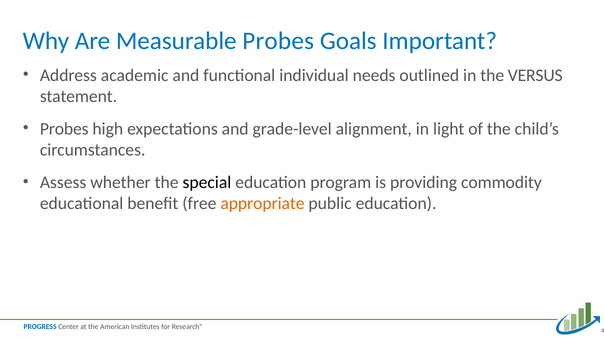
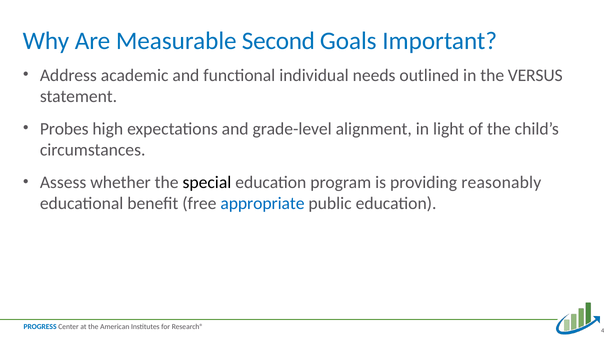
Measurable Probes: Probes -> Second (278, 41)
commodity: commodity -> reasonably (501, 182)
appropriate colour: orange -> blue (262, 203)
